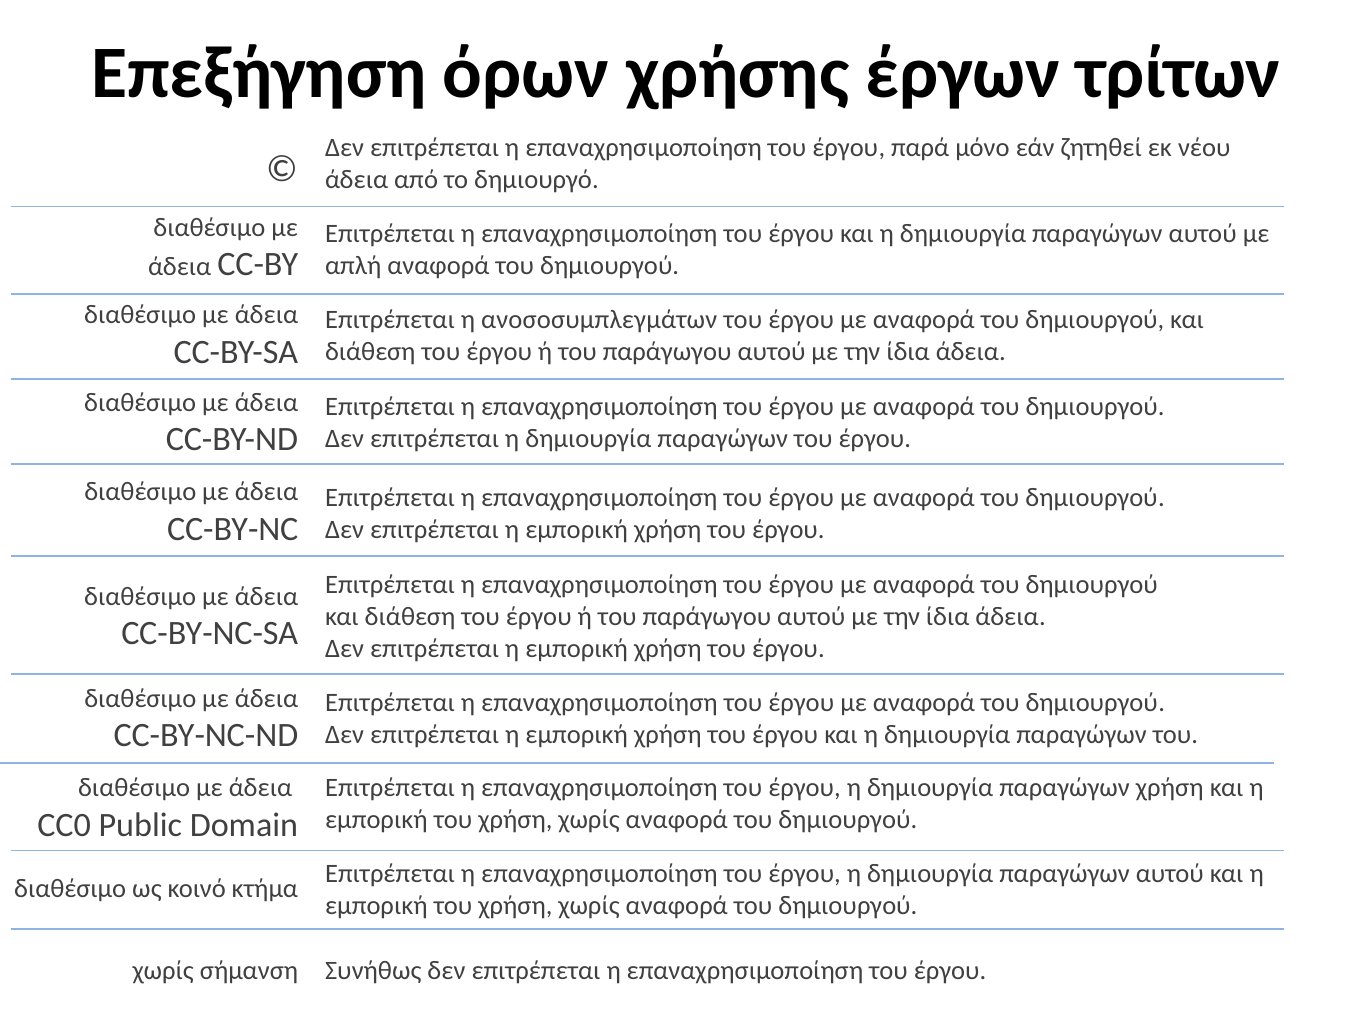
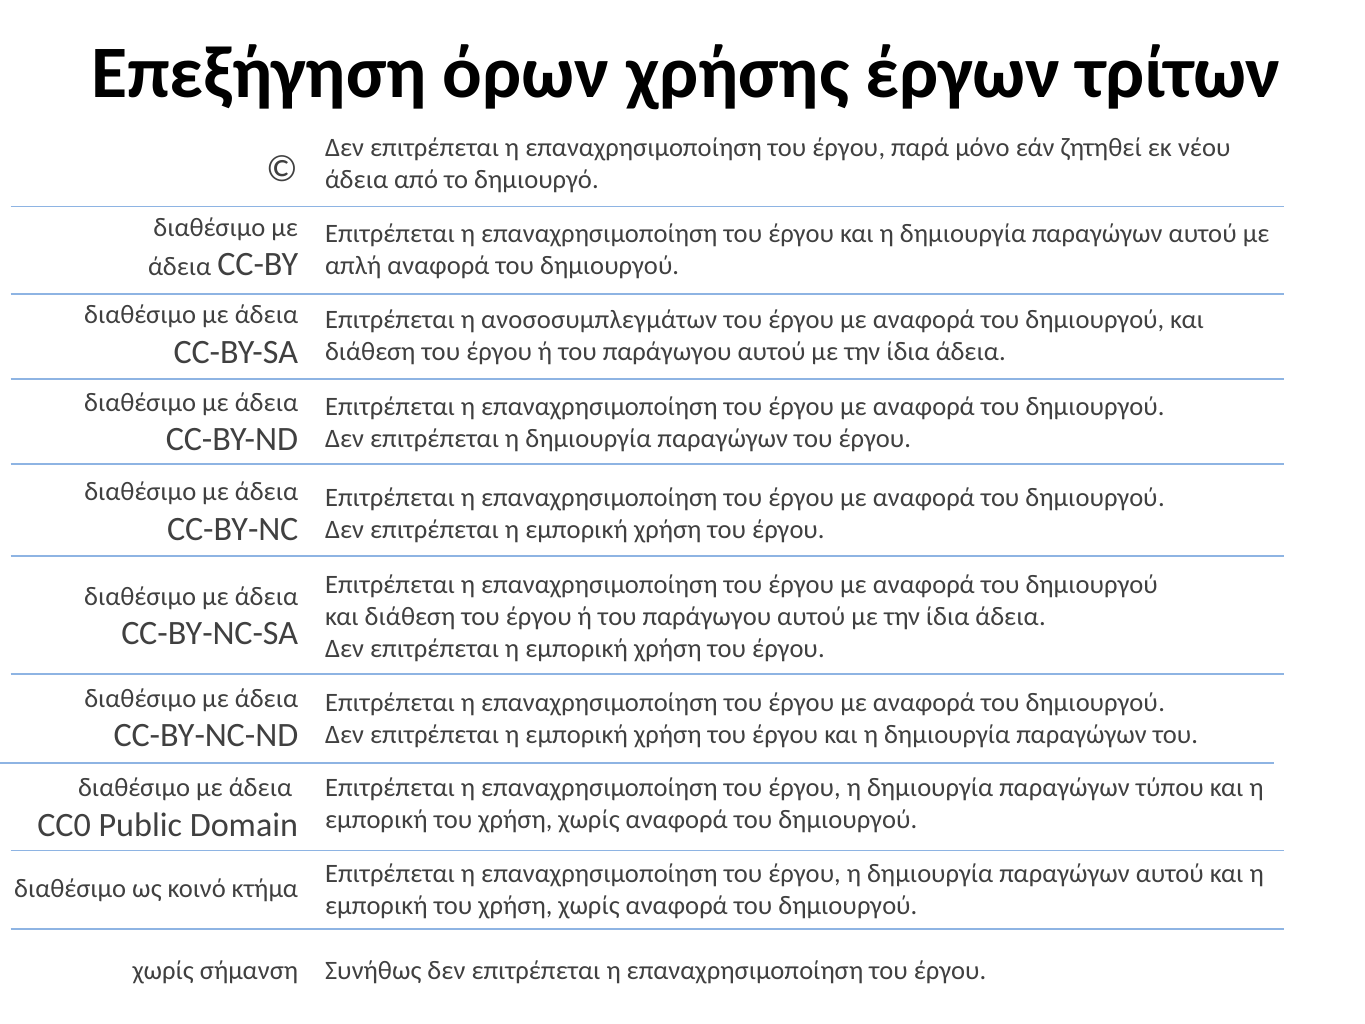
παραγώγων χρήση: χρήση -> τύπου (1170, 788)
